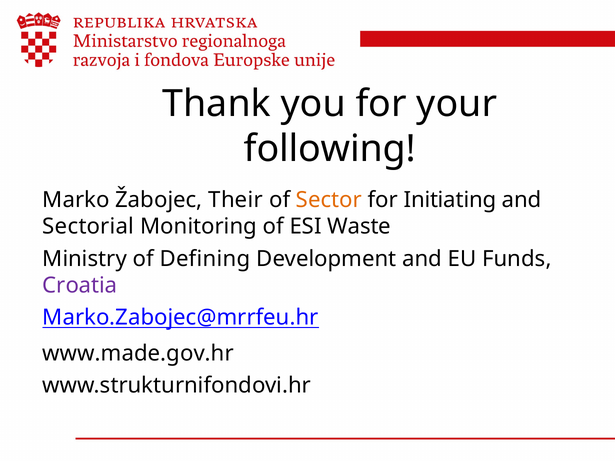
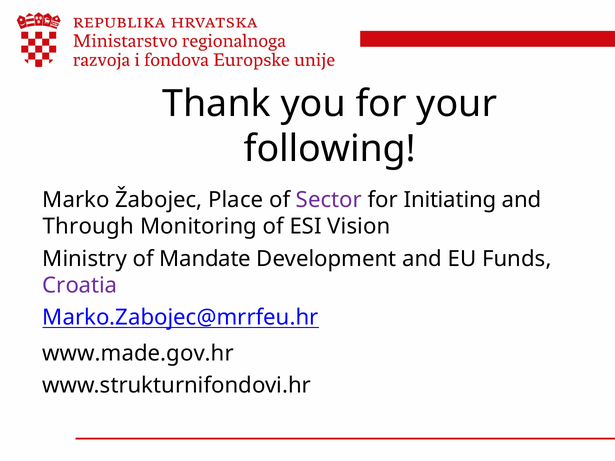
Their: Their -> Place (236, 200)
Sector colour: orange -> purple (329, 200)
Sectorial: Sectorial -> Through (88, 227)
Waste: Waste -> Vision (359, 227)
Defining: Defining -> Mandate (205, 259)
